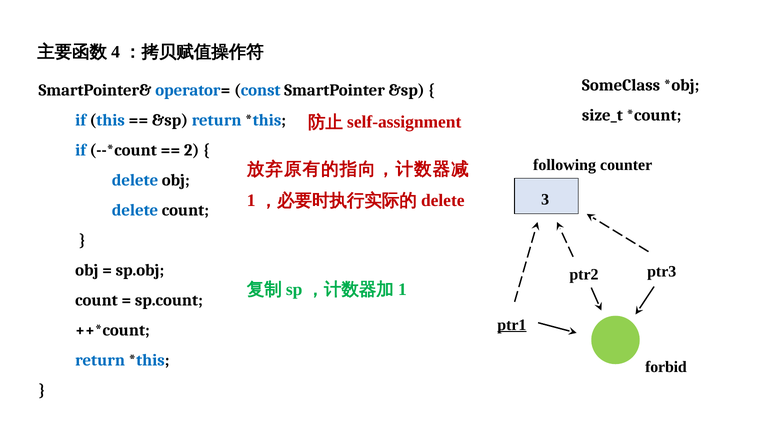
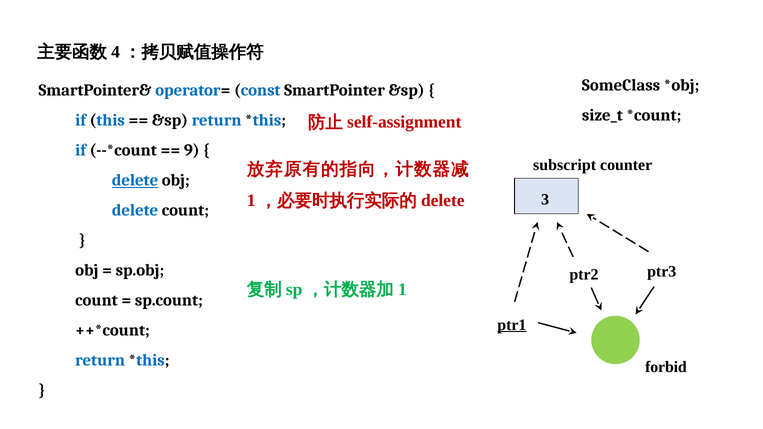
2: 2 -> 9 (192, 150)
following: following -> subscript (565, 165)
delete underline: none -> present (135, 180)
